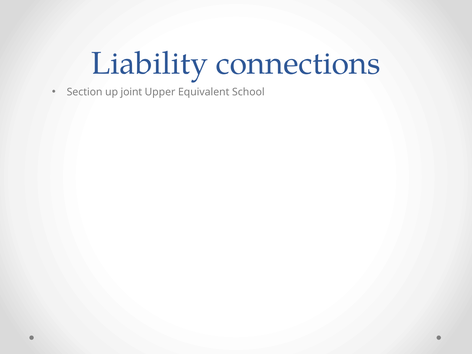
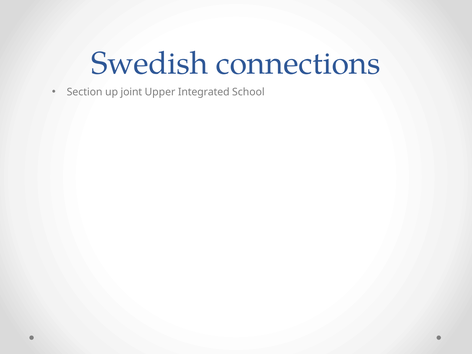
Liability: Liability -> Swedish (150, 64)
Equivalent: Equivalent -> Integrated (204, 92)
